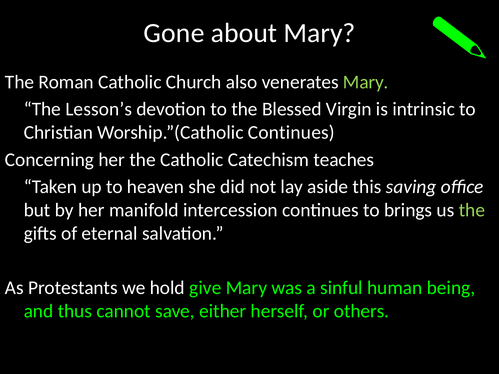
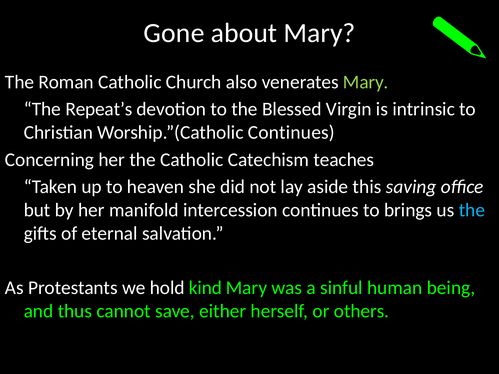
Lesson’s: Lesson’s -> Repeat’s (99, 109)
the colour: light green -> light blue (472, 210)
give: give -> kind (205, 288)
